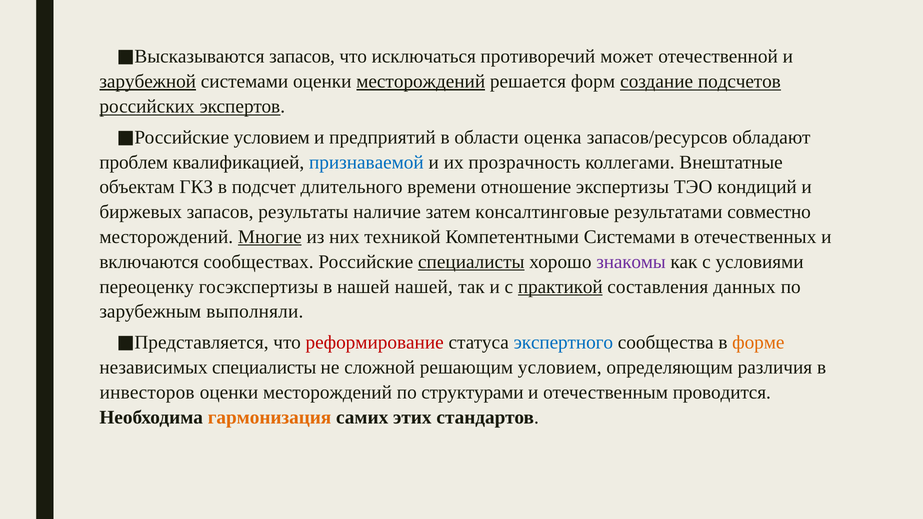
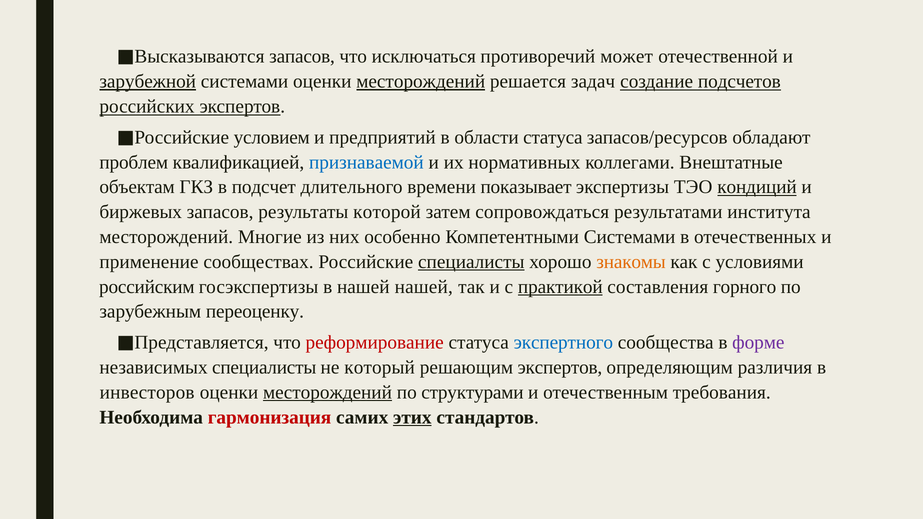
форм: форм -> задач (593, 81)
области оценка: оценка -> статуса (553, 137)
прозрачность: прозрачность -> нормативных (524, 162)
отношение: отношение -> показывает (526, 187)
кондиций underline: none -> present (757, 187)
наличие: наличие -> которой (387, 212)
консалтинговые: консалтинговые -> сопровождаться (542, 212)
совместно: совместно -> института (769, 212)
Многие underline: present -> none (270, 237)
техникой: техникой -> особенно (402, 237)
включаются: включаются -> применение (149, 262)
знакомы colour: purple -> orange (631, 262)
переоценку: переоценку -> российским (147, 287)
данных: данных -> горного (745, 287)
выполняли: выполняли -> переоценку (255, 312)
форме colour: orange -> purple (758, 343)
сложной: сложной -> который (380, 368)
решающим условием: условием -> экспертов (560, 368)
месторождений underline: none -> present (328, 392)
проводится: проводится -> требования (722, 392)
гармонизация colour: orange -> red (270, 417)
этих underline: none -> present (412, 417)
